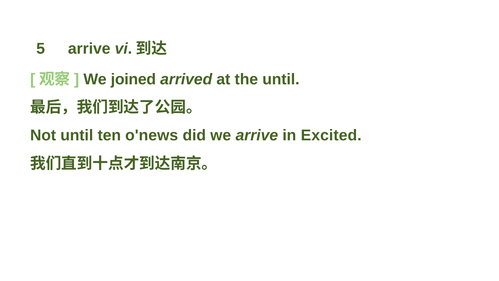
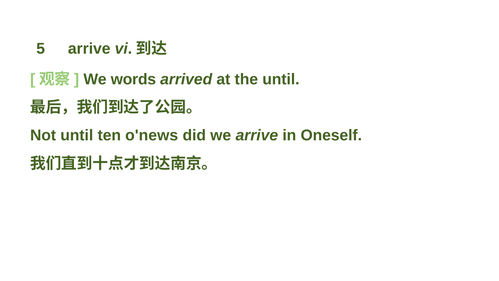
joined: joined -> words (133, 79)
Excited: Excited -> Oneself (331, 135)
